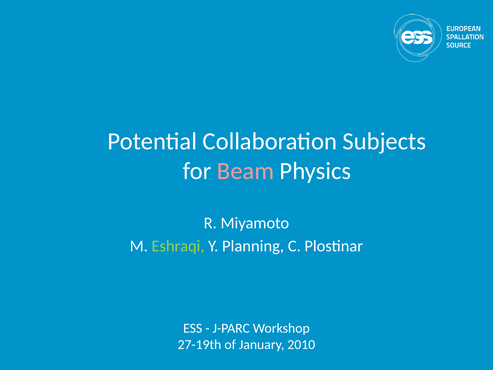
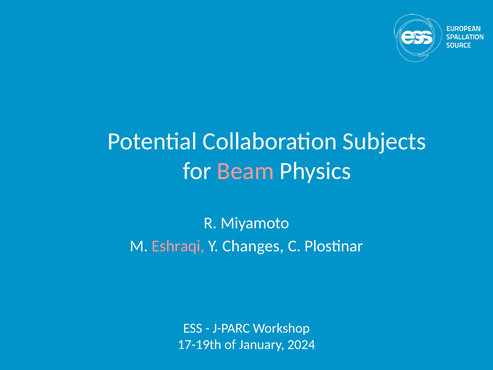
Eshraqi colour: light green -> pink (178, 246)
Planning: Planning -> Changes (253, 246)
27-19th: 27-19th -> 17-19th (199, 344)
2010: 2010 -> 2024 (301, 344)
